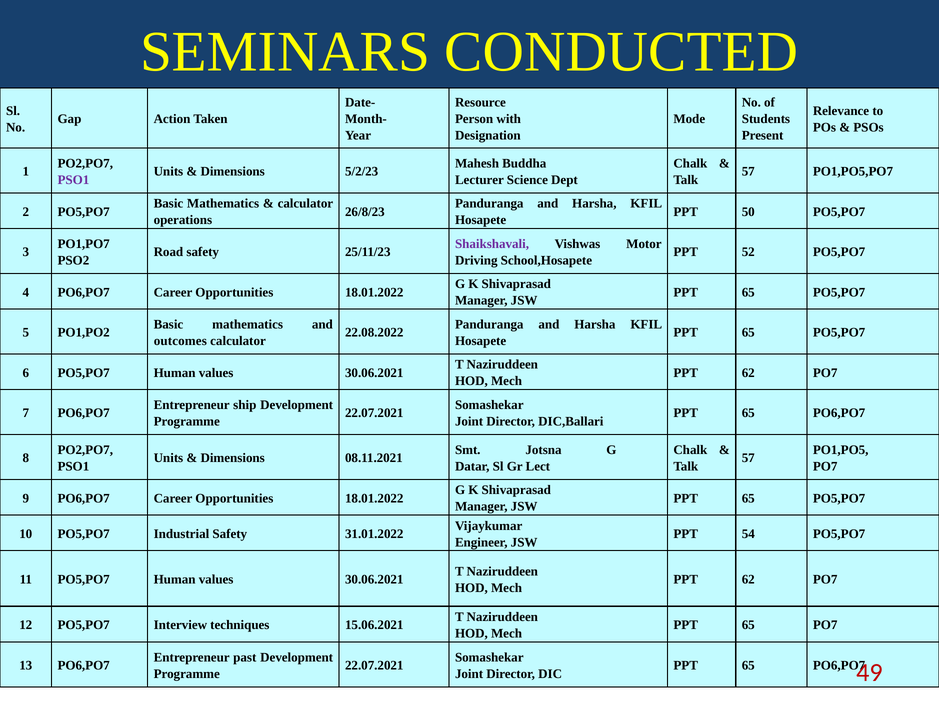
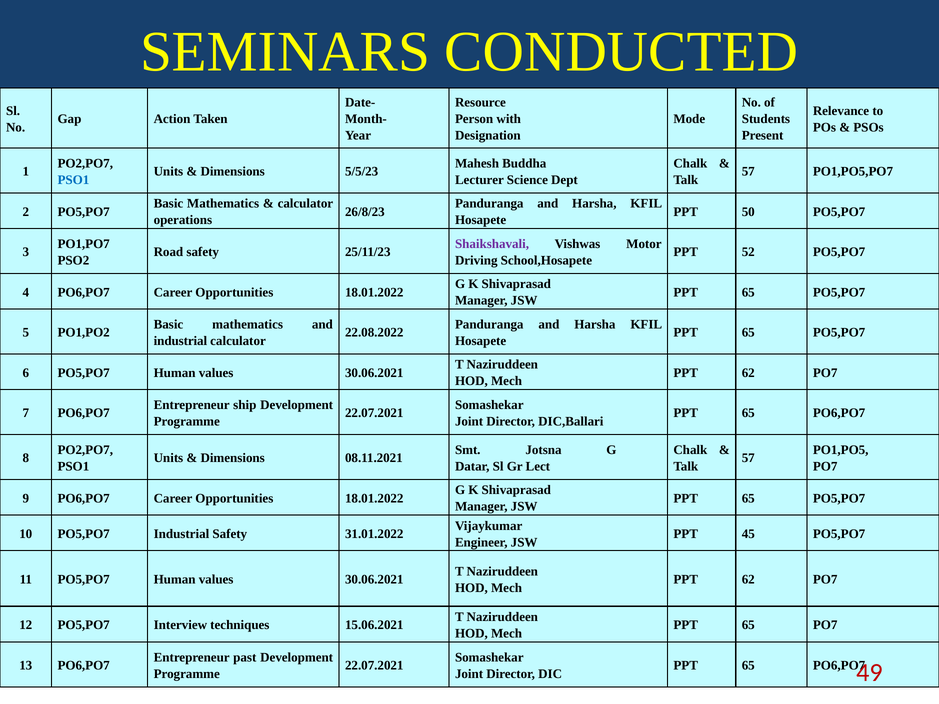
5/2/23: 5/2/23 -> 5/5/23 (362, 172)
PSO1 colour: purple -> blue (73, 180)
outcomes: outcomes -> industrial (180, 341)
54: 54 -> 45 (748, 534)
